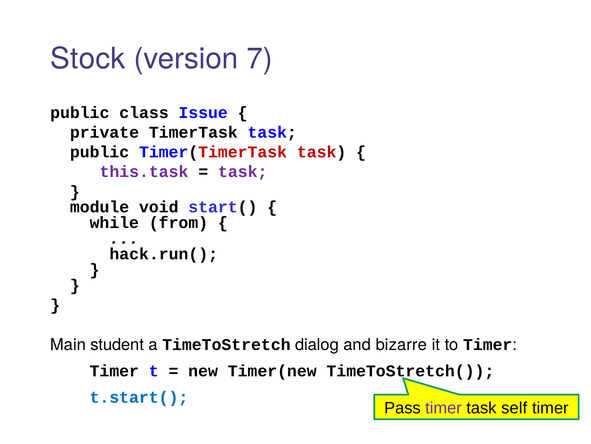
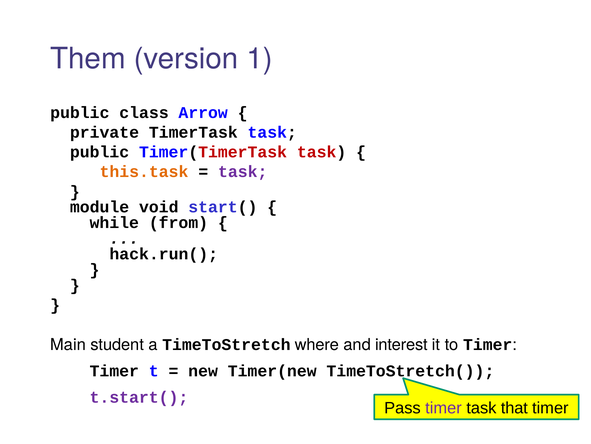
Stock: Stock -> Them (88, 59)
7: 7 -> 1 (260, 59)
Issue: Issue -> Arrow (203, 112)
this.task colour: purple -> orange (144, 172)
dialog: dialog -> where (317, 344)
bizarre: bizarre -> interest (401, 344)
t.start( colour: blue -> purple (139, 397)
self: self -> that (514, 407)
